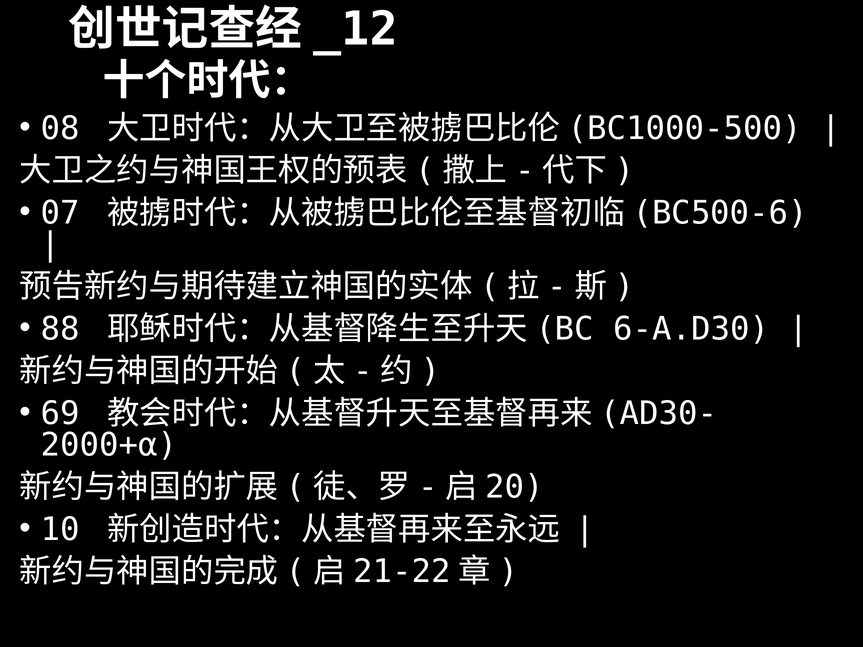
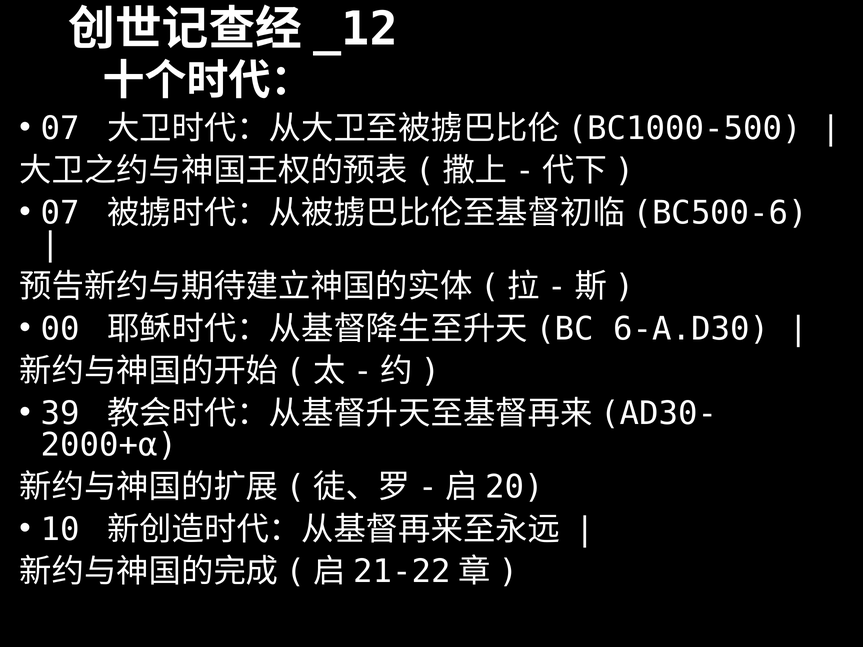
08: 08 -> 07 (60, 128)
88: 88 -> 00 (60, 329)
69: 69 -> 39 (60, 414)
